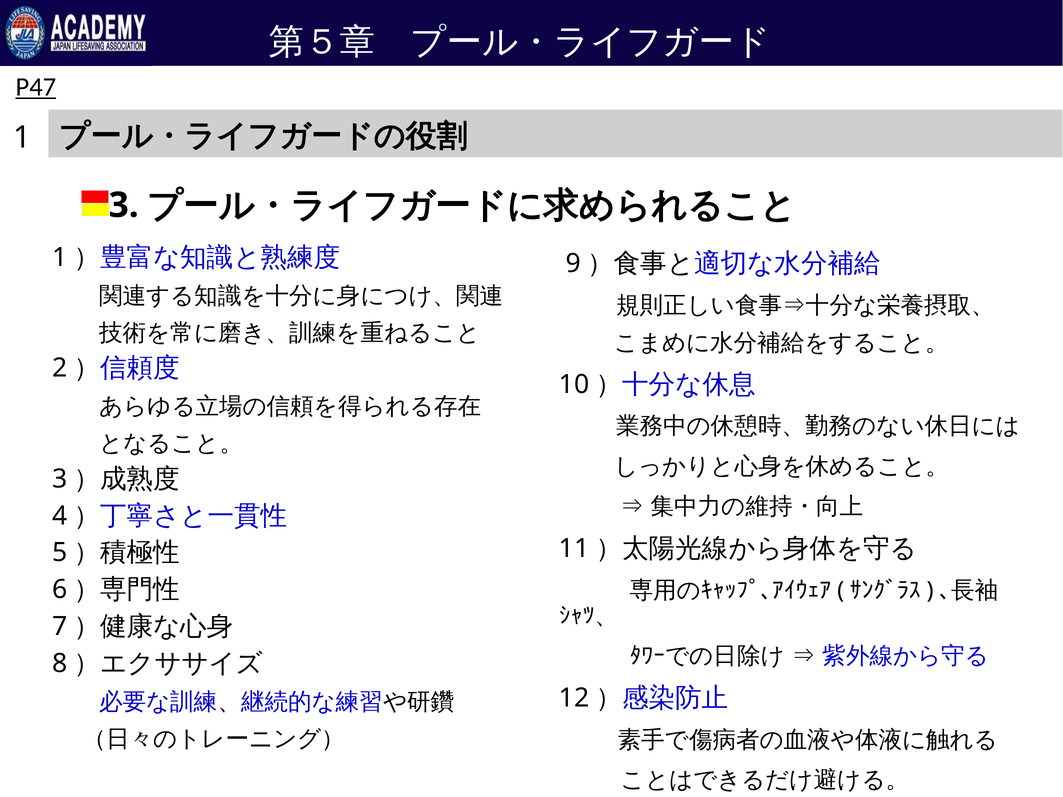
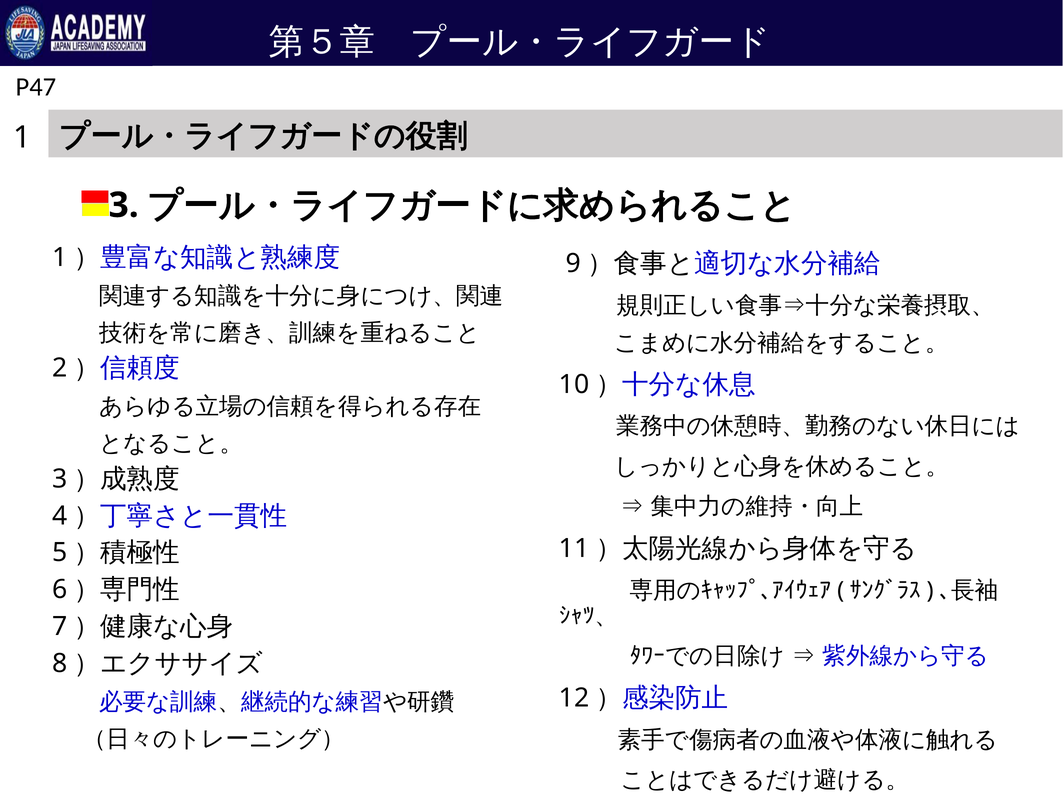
P47 underline: present -> none (36, 87)
